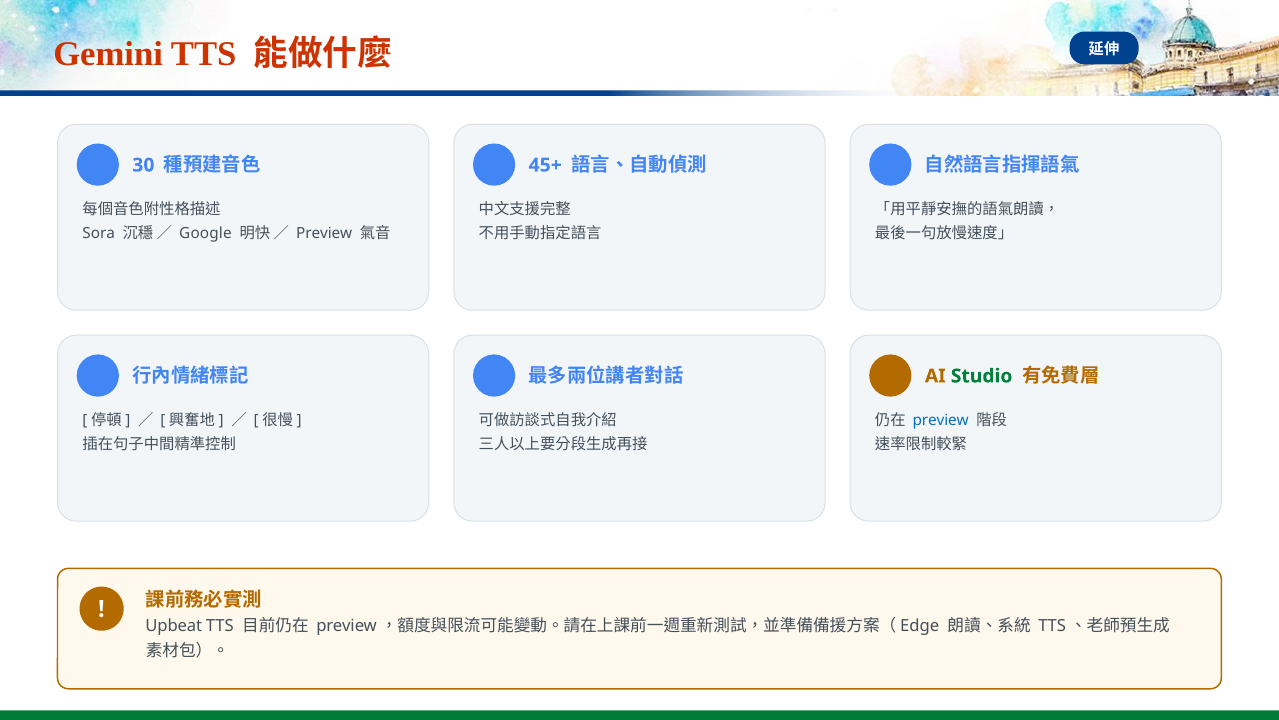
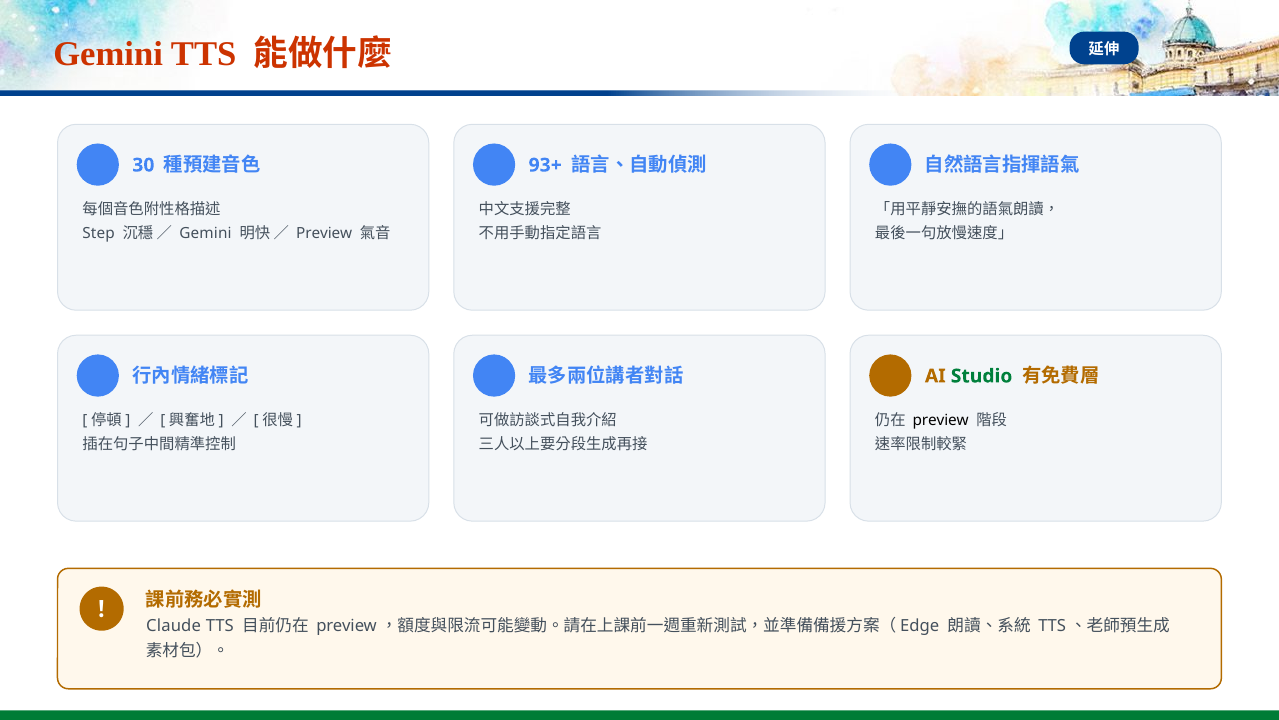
45+: 45+ -> 93+ (545, 165)
Sora: Sora -> Step (99, 234)
Google: Google -> Gemini (205, 234)
preview colour: blue -> black (941, 420)
Upbeat: Upbeat -> Claude (174, 626)
